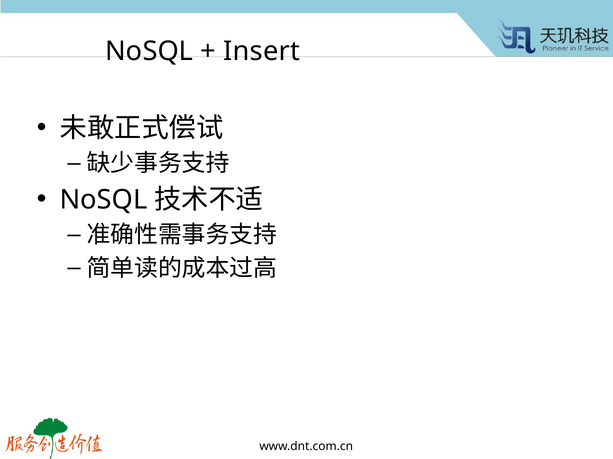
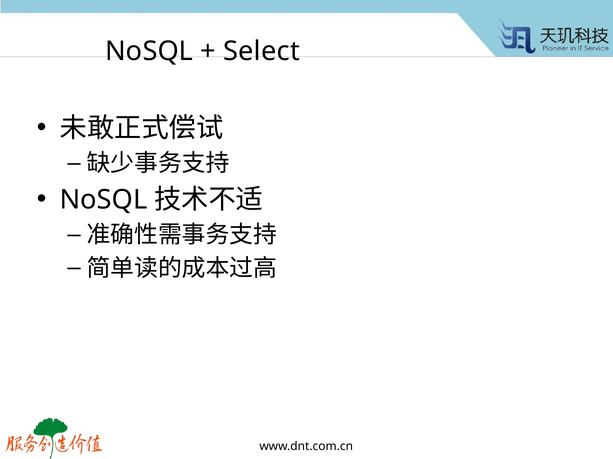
Insert: Insert -> Select (262, 51)
